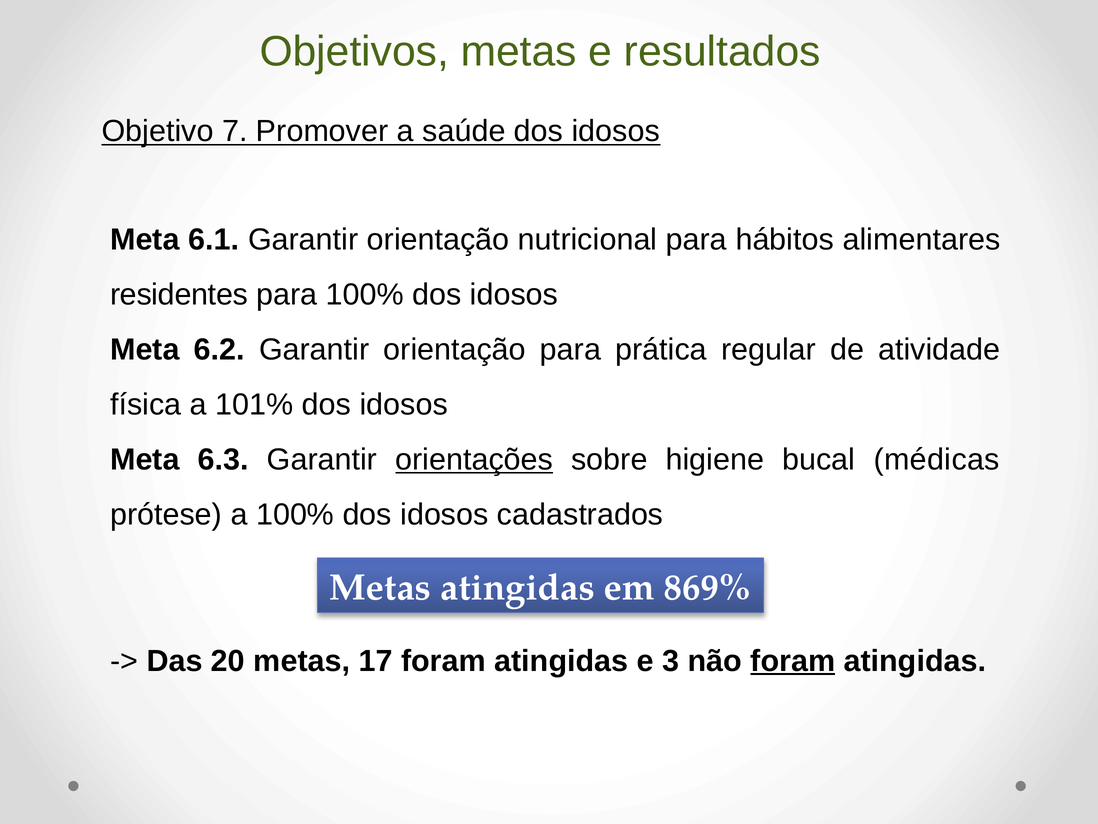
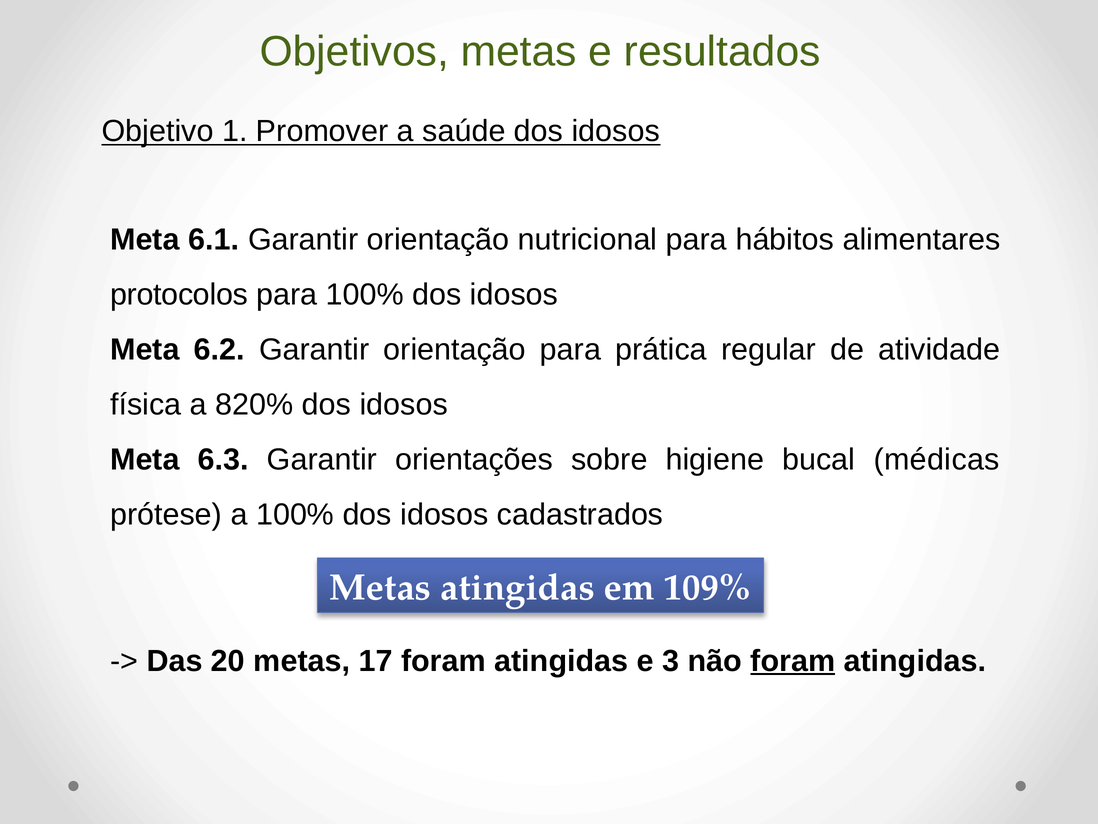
7: 7 -> 1 (235, 131)
residentes: residentes -> protocolos (179, 295)
101%: 101% -> 820% (254, 404)
orientações underline: present -> none (474, 459)
869%: 869% -> 109% (708, 587)
